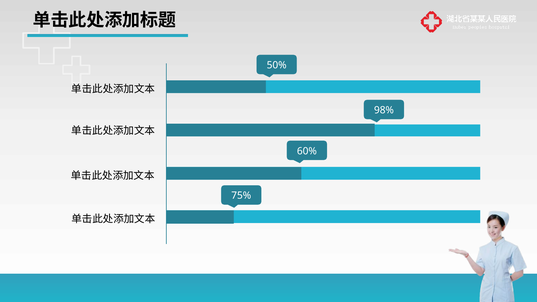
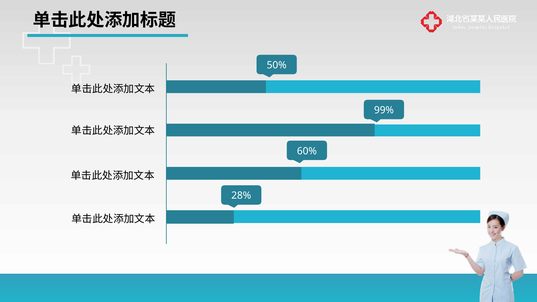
98%: 98% -> 99% (384, 110)
75%: 75% -> 28% (241, 196)
